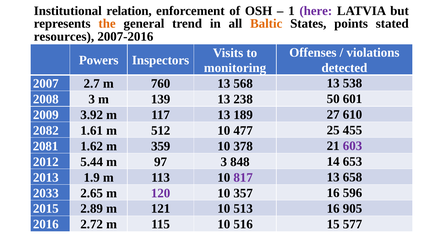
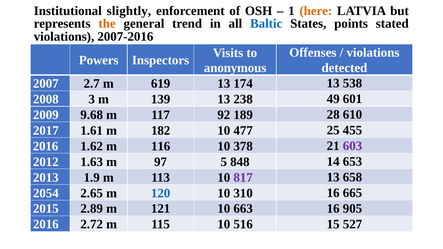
relation: relation -> slightly (129, 11)
here colour: purple -> orange (316, 11)
Baltic colour: orange -> blue (266, 24)
resources: resources -> violations (64, 37)
monitoring: monitoring -> anonymous (235, 68)
760: 760 -> 619 (161, 84)
568: 568 -> 174 (243, 84)
50: 50 -> 49 (333, 99)
3.92: 3.92 -> 9.68 (92, 115)
117 13: 13 -> 92 (224, 115)
27: 27 -> 28 (333, 115)
2082: 2082 -> 2017 (46, 131)
512: 512 -> 182 (161, 131)
2081: 2081 -> 2016 (46, 146)
359: 359 -> 116 (161, 146)
5.44: 5.44 -> 1.63 (92, 162)
97 3: 3 -> 5 (224, 162)
2033: 2033 -> 2054 (46, 193)
120 colour: purple -> blue (161, 193)
357: 357 -> 310 (243, 193)
596: 596 -> 665 (353, 193)
513: 513 -> 663 (243, 209)
577: 577 -> 527 (353, 224)
